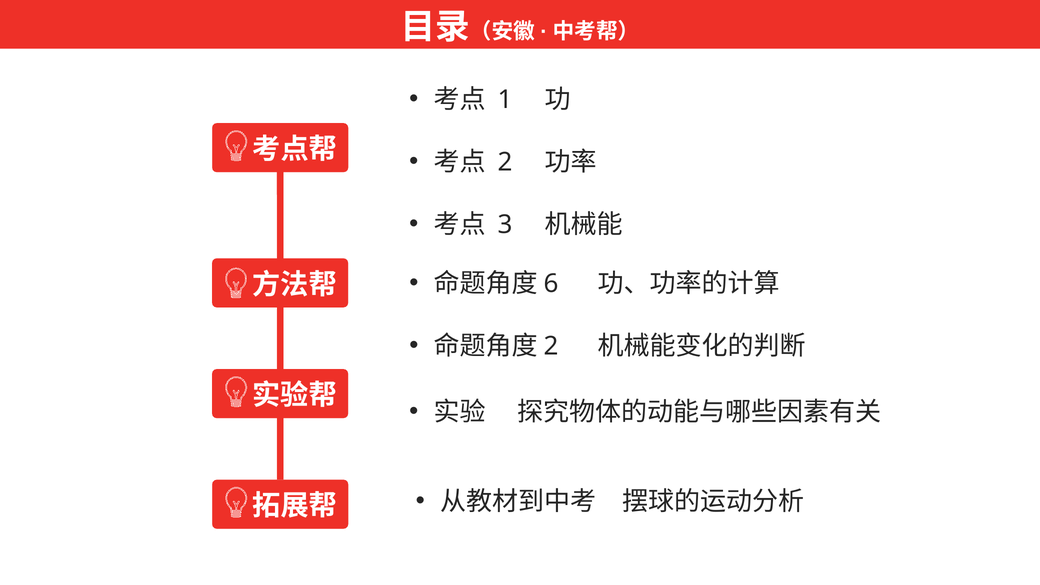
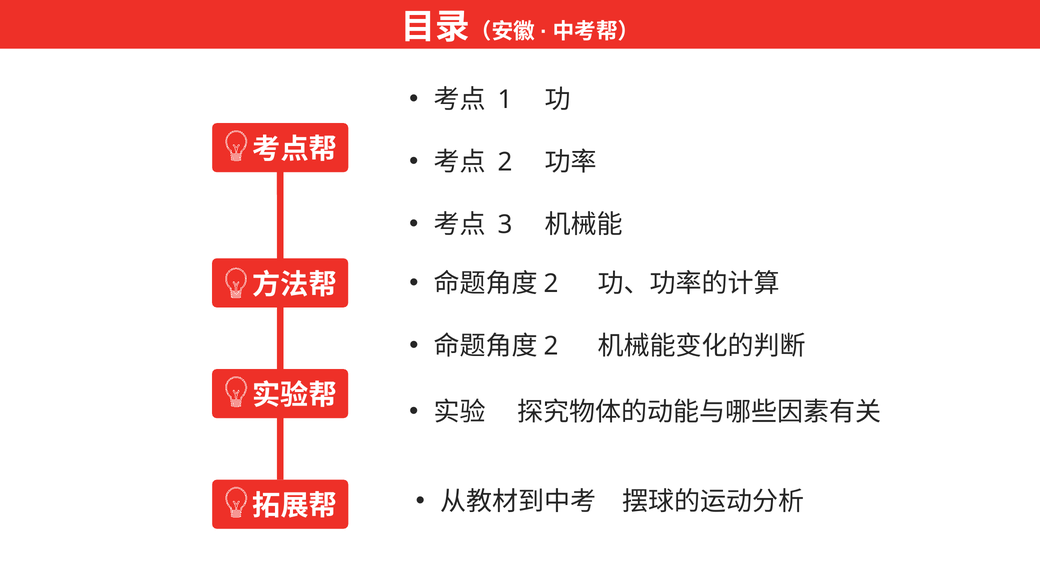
6: 6 -> 2 (551, 284)
